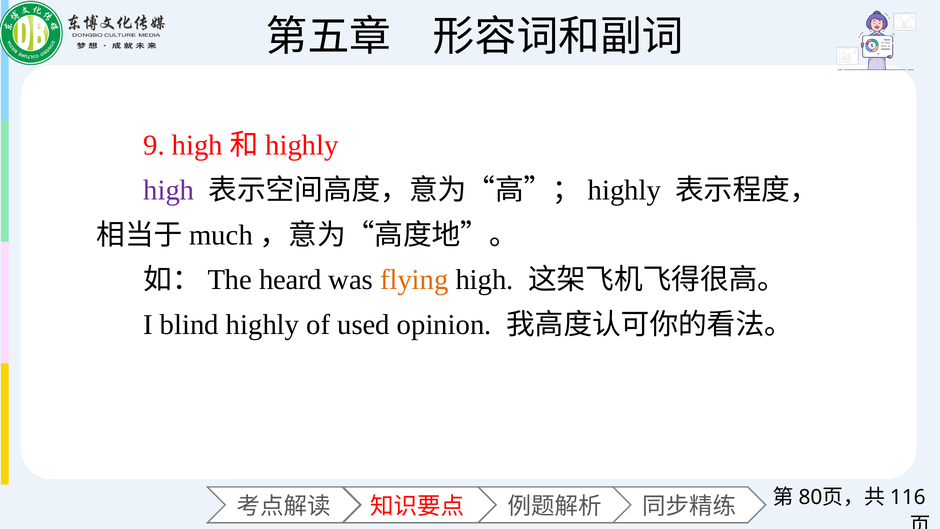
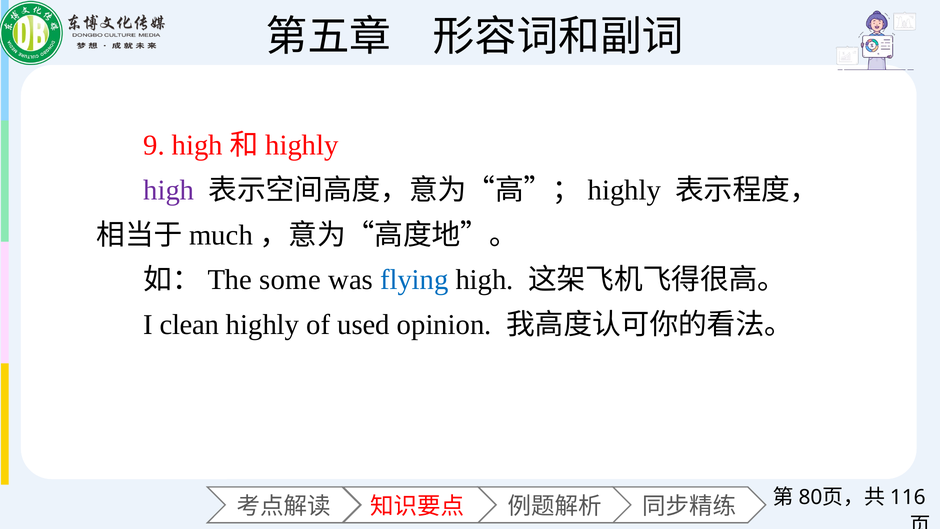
heard: heard -> some (290, 280)
flying colour: orange -> blue (414, 280)
blind: blind -> clean (190, 325)
